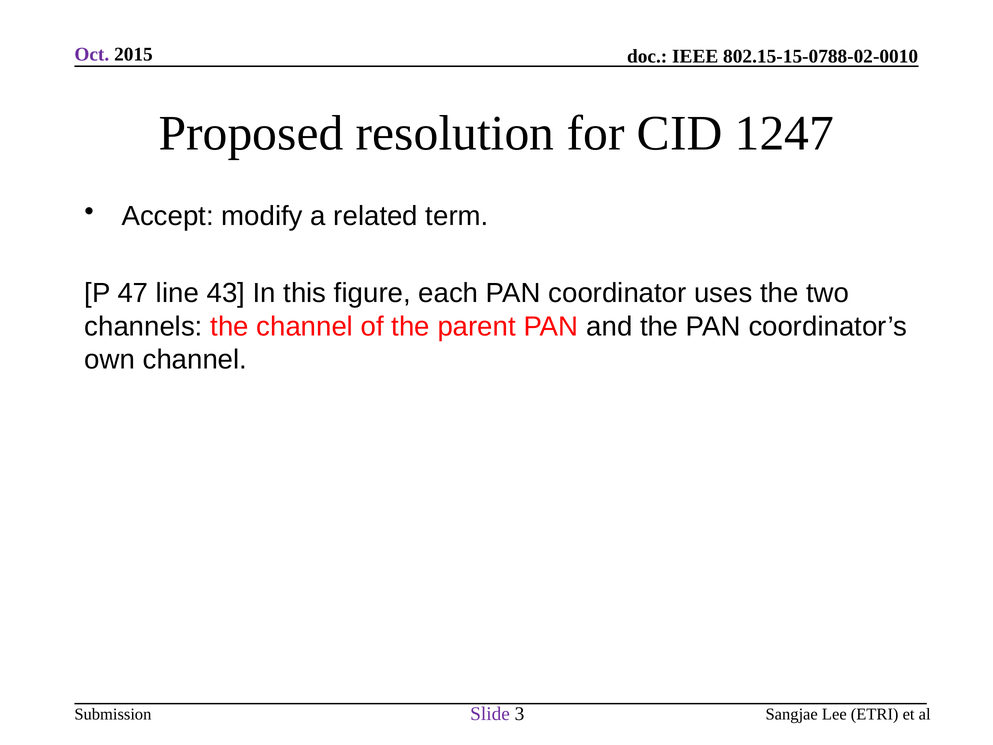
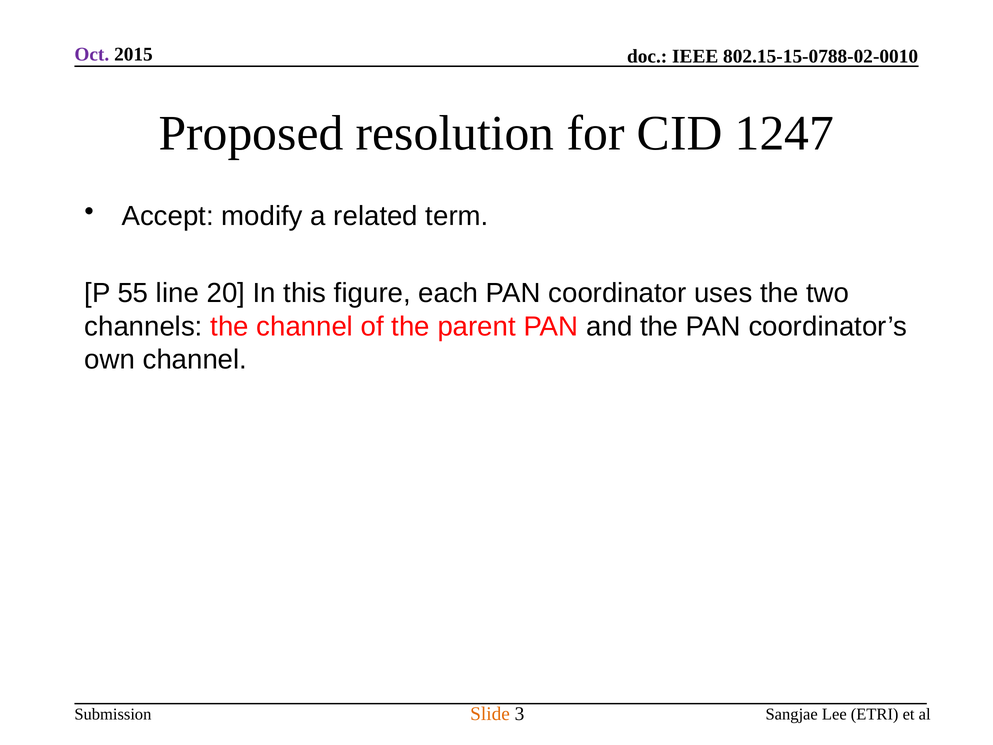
47: 47 -> 55 (133, 293)
43: 43 -> 20 (226, 293)
Slide colour: purple -> orange (490, 714)
